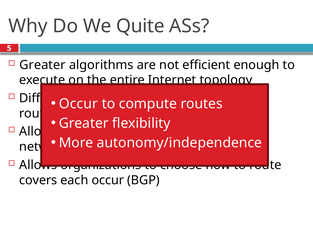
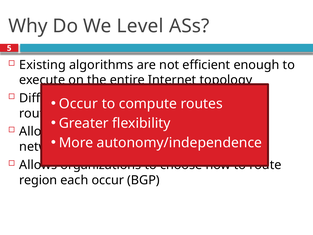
Quite: Quite -> Level (140, 26)
Greater: Greater -> Existing (43, 65)
covers: covers -> region (38, 180)
